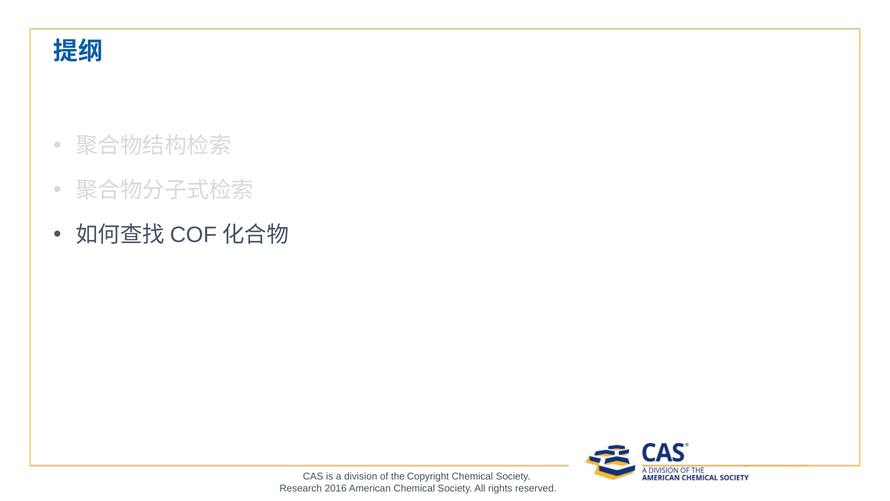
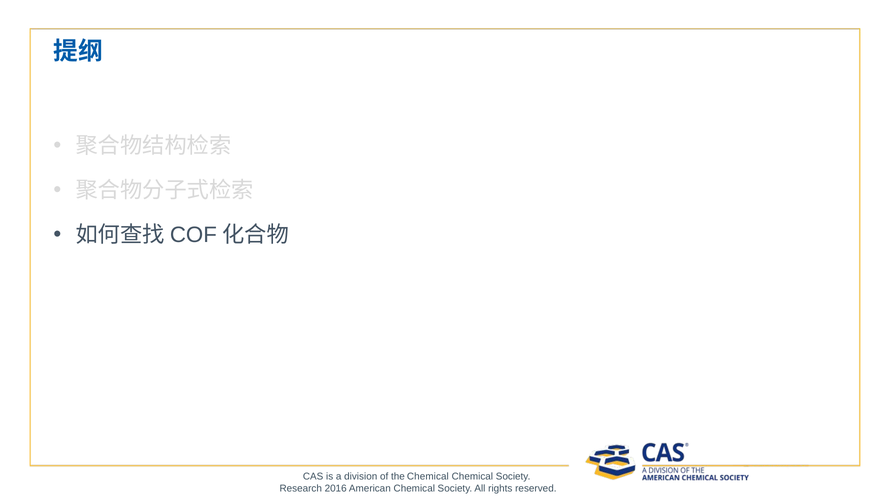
the Copyright: Copyright -> Chemical (428, 476)
